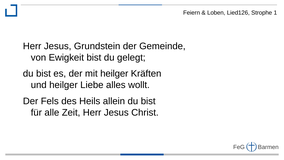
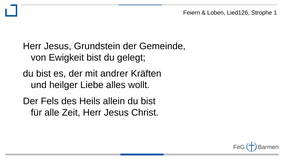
mit heilger: heilger -> andrer (114, 73)
